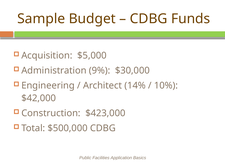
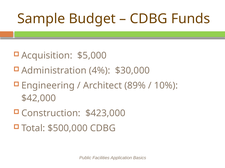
9%: 9% -> 4% (100, 71)
14%: 14% -> 89% (135, 86)
